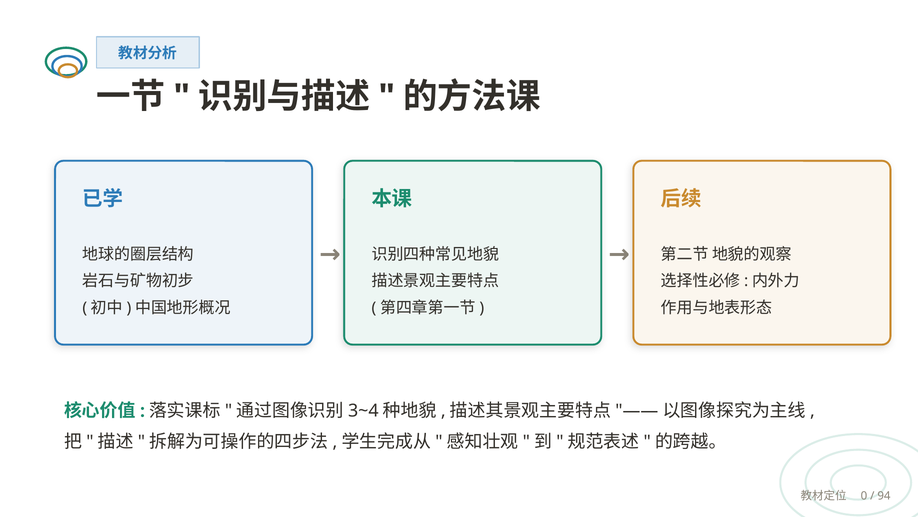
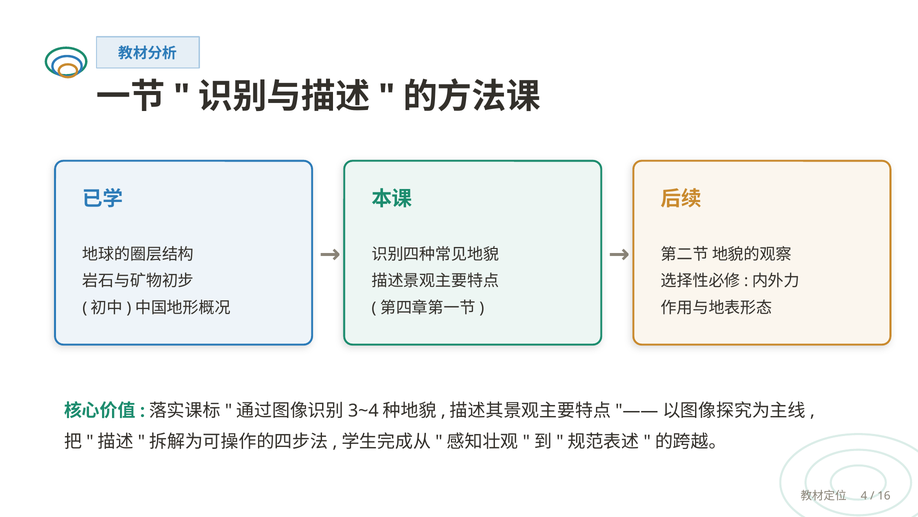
0: 0 -> 4 (864, 496)
94: 94 -> 16 (884, 496)
